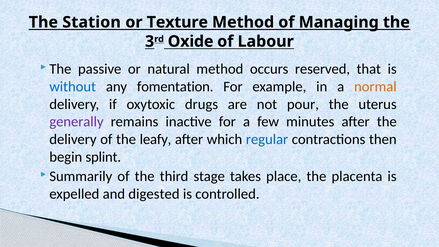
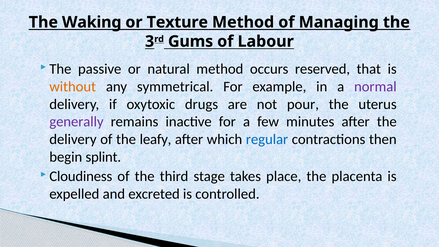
Station: Station -> Waking (92, 22)
Oxide: Oxide -> Gums (191, 41)
without colour: blue -> orange (73, 87)
fomentation: fomentation -> symmetrical (175, 87)
normal colour: orange -> purple (375, 87)
Summarily: Summarily -> Cloudiness (81, 176)
digested: digested -> excreted (154, 194)
